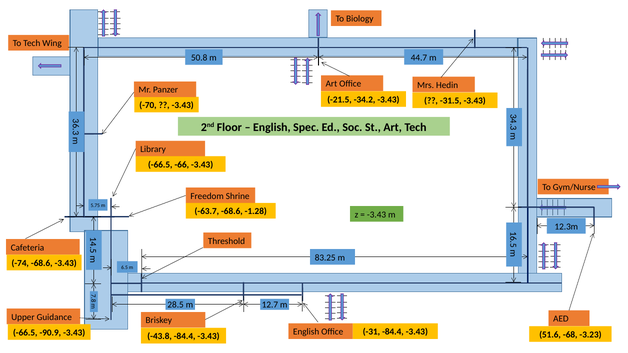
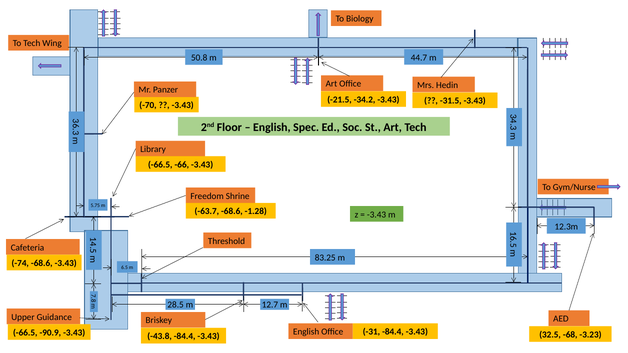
51.6: 51.6 -> 32.5 (550, 335)
